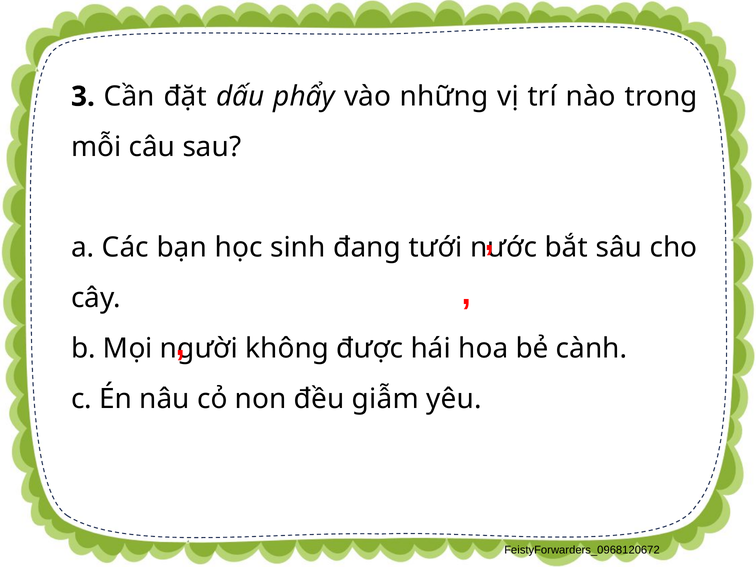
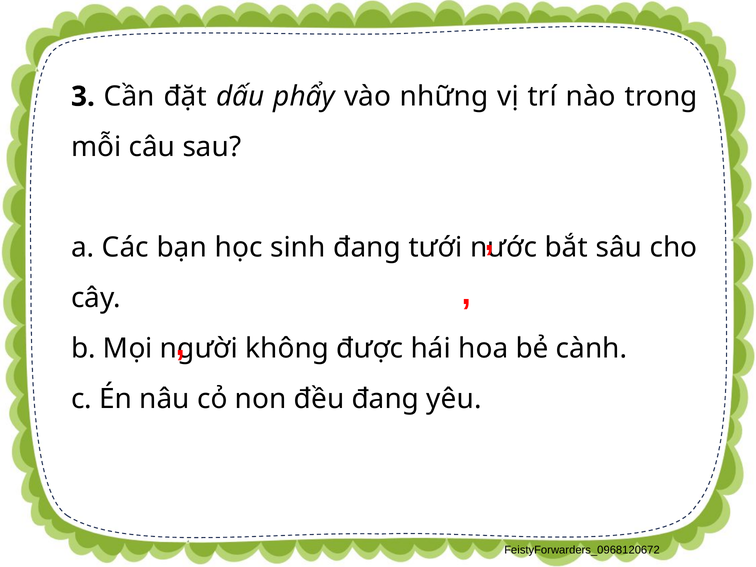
đều giẫm: giẫm -> đang (385, 399)
